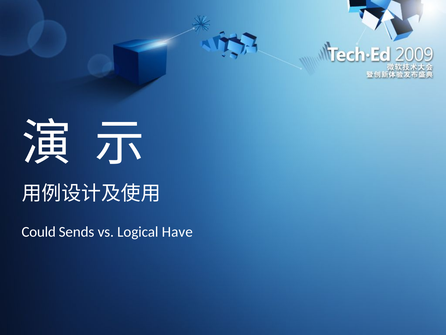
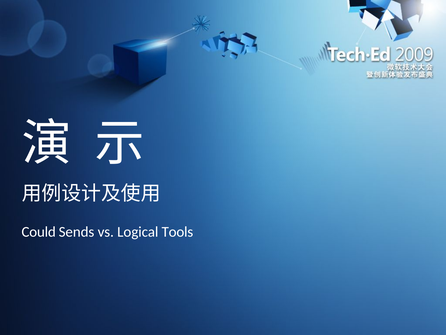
Have: Have -> Tools (177, 232)
